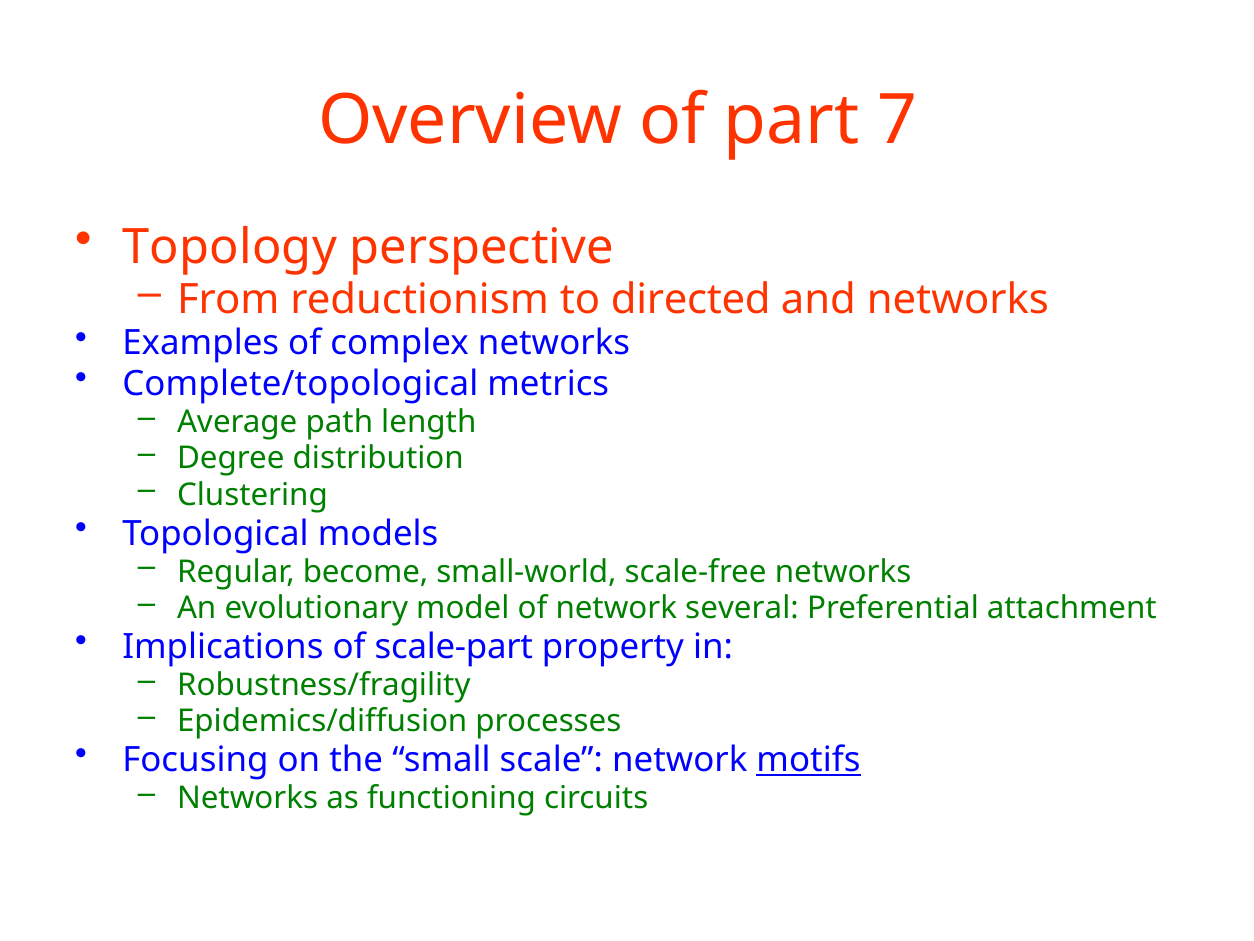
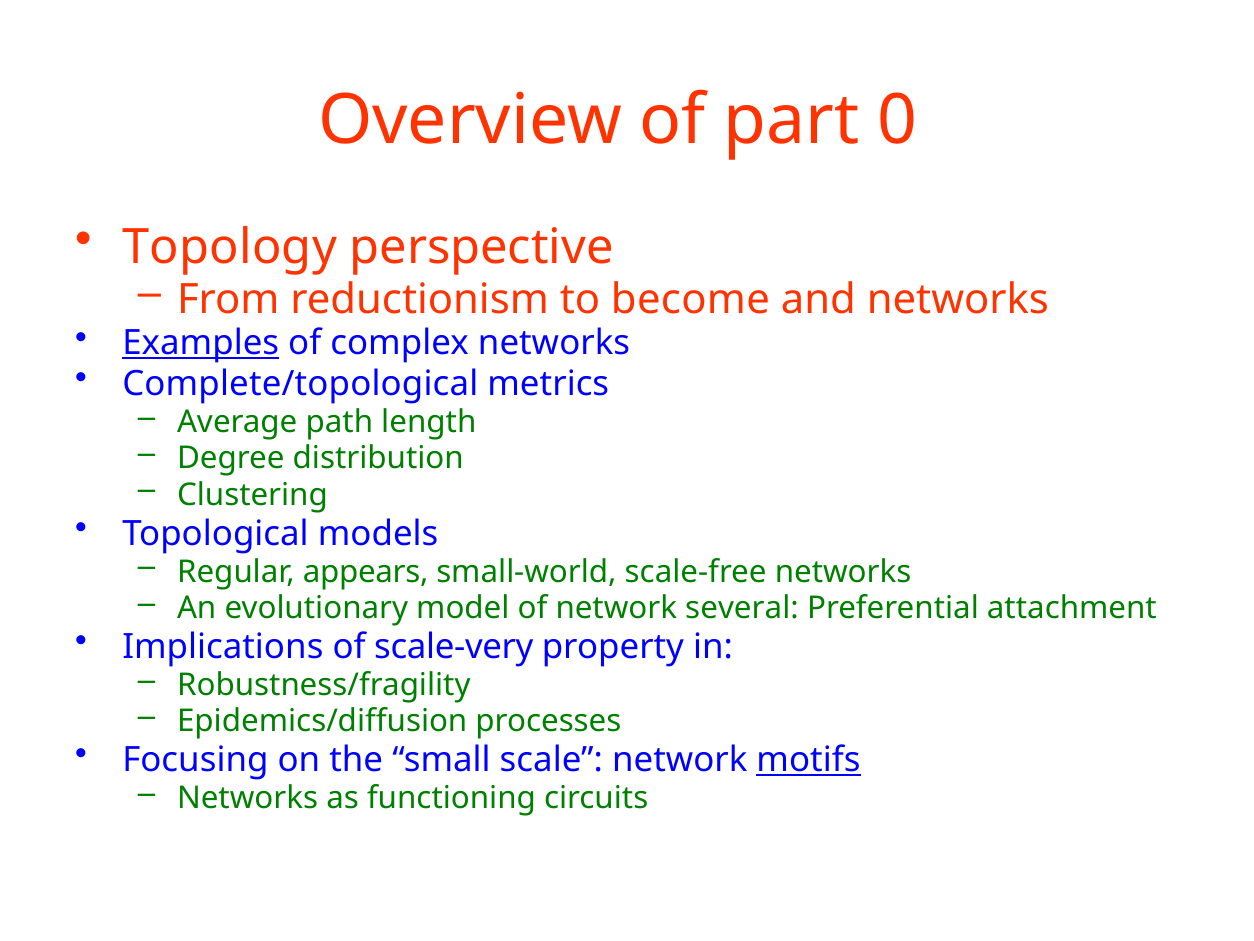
7: 7 -> 0 (898, 121)
directed: directed -> become (690, 299)
Examples underline: none -> present (201, 343)
become: become -> appears (366, 572)
scale-part: scale-part -> scale-very (454, 647)
